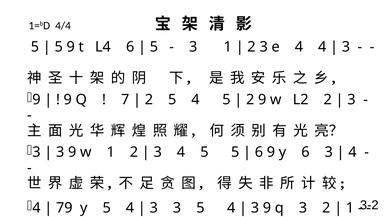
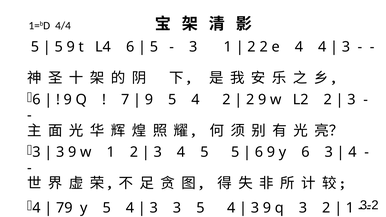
2 3: 3 -> 2 (264, 47)
9: 9 -> 6 (36, 100)
2: 2 -> 9 (149, 100)
5 4 5: 5 -> 2 (226, 100)
